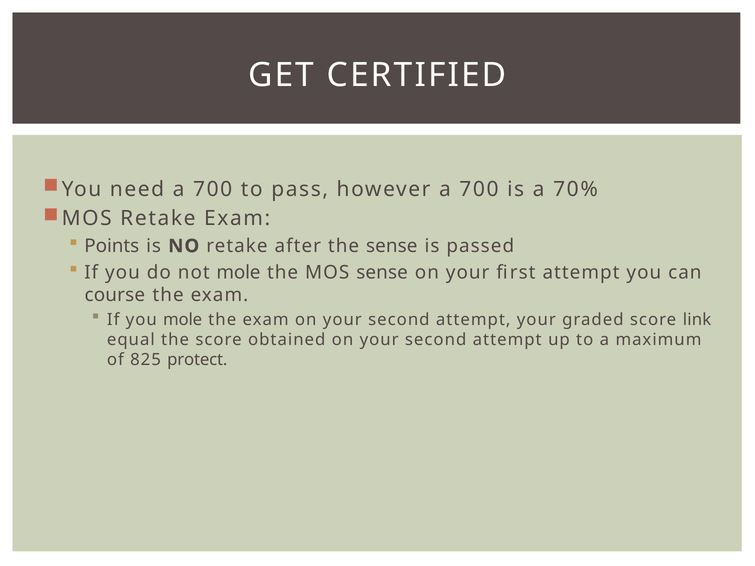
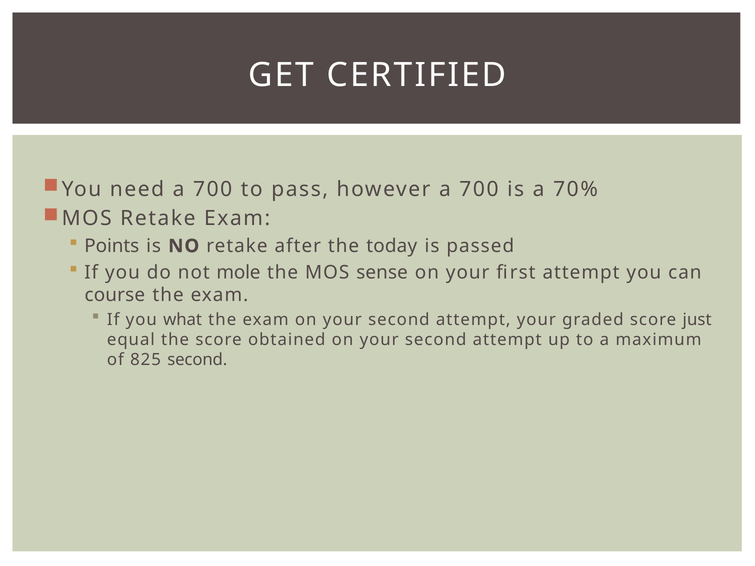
the sense: sense -> today (392, 246)
you mole: mole -> what (183, 320)
link: link -> just (697, 320)
825 protect: protect -> second (197, 360)
